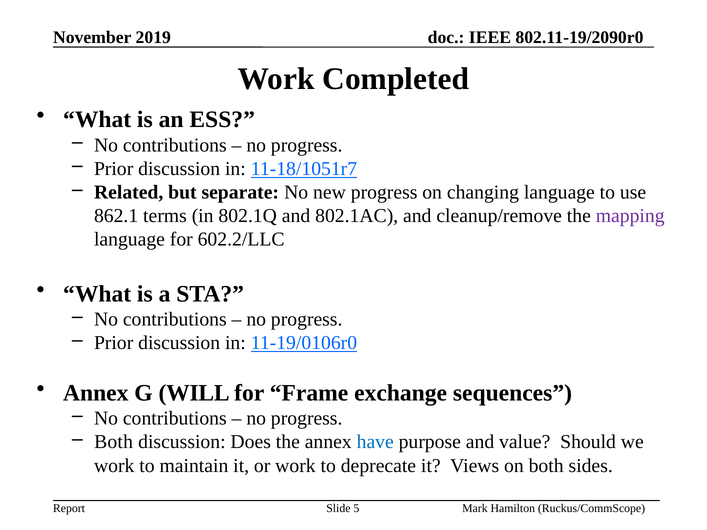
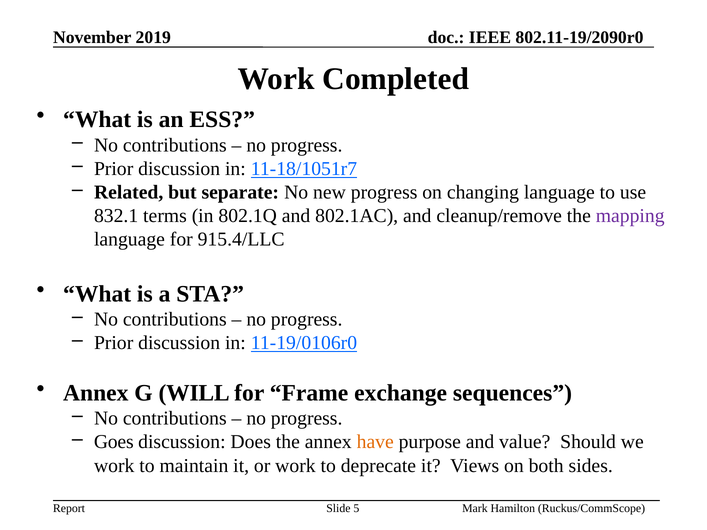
862.1: 862.1 -> 832.1 (116, 216)
602.2/LLC: 602.2/LLC -> 915.4/LLC (241, 239)
Both: Both -> Goes (114, 442)
have colour: blue -> orange (375, 442)
